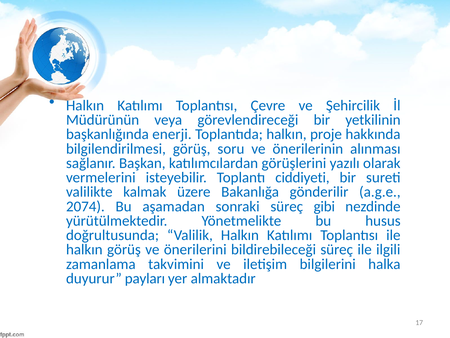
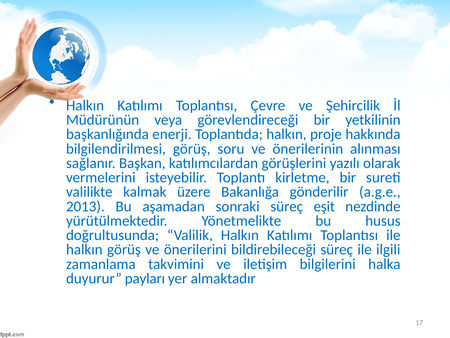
ciddiyeti: ciddiyeti -> kirletme (302, 177)
2074: 2074 -> 2013 (85, 206)
gibi: gibi -> eşit (324, 206)
